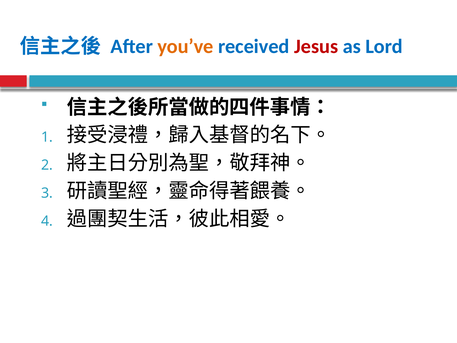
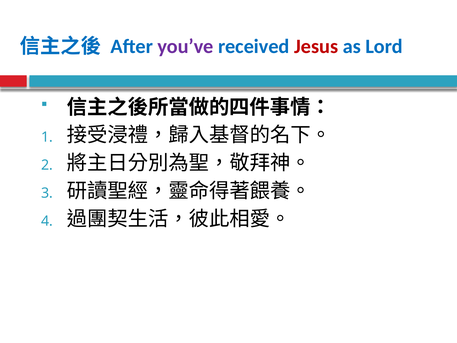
you’ve colour: orange -> purple (185, 46)
